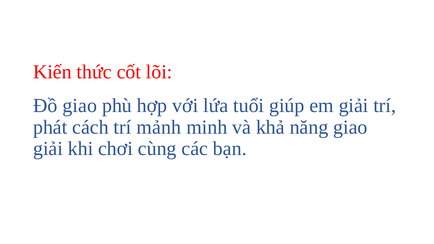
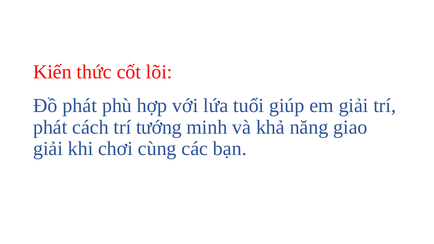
Đồ giao: giao -> phát (80, 106)
mảnh: mảnh -> tướng (159, 127)
